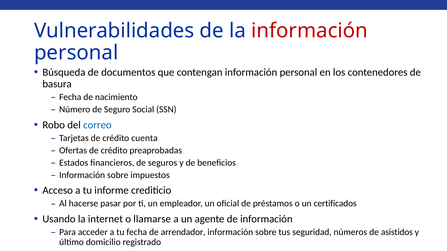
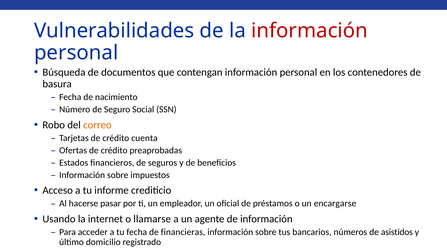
correo colour: blue -> orange (97, 125)
certificados: certificados -> encargarse (335, 204)
arrendador: arrendador -> financieras (183, 233)
seguridad: seguridad -> bancarios (312, 233)
